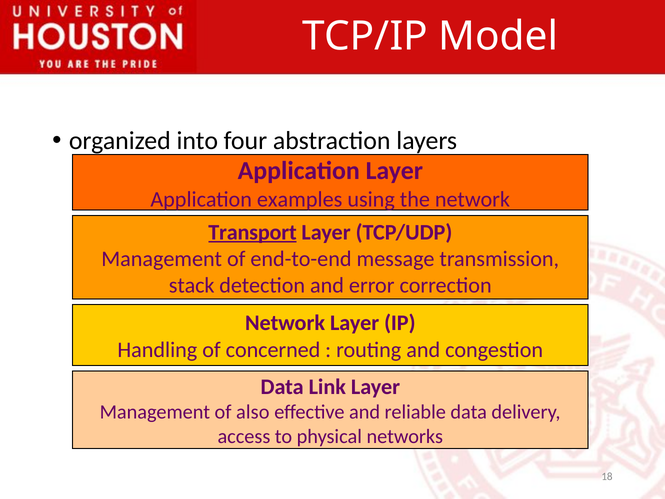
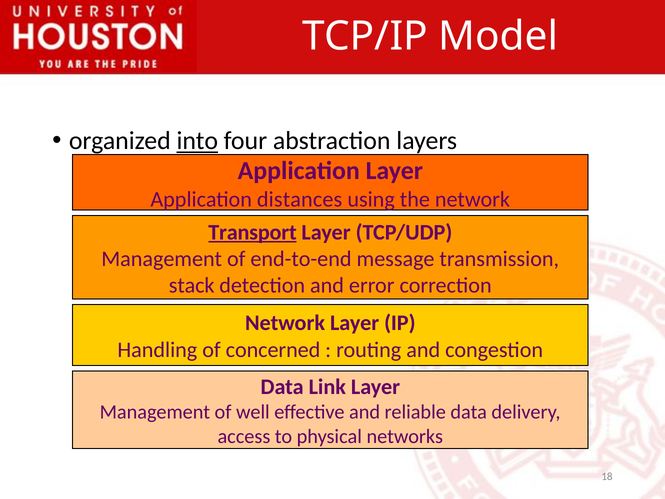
into underline: none -> present (197, 141)
examples: examples -> distances (300, 199)
also: also -> well (253, 412)
